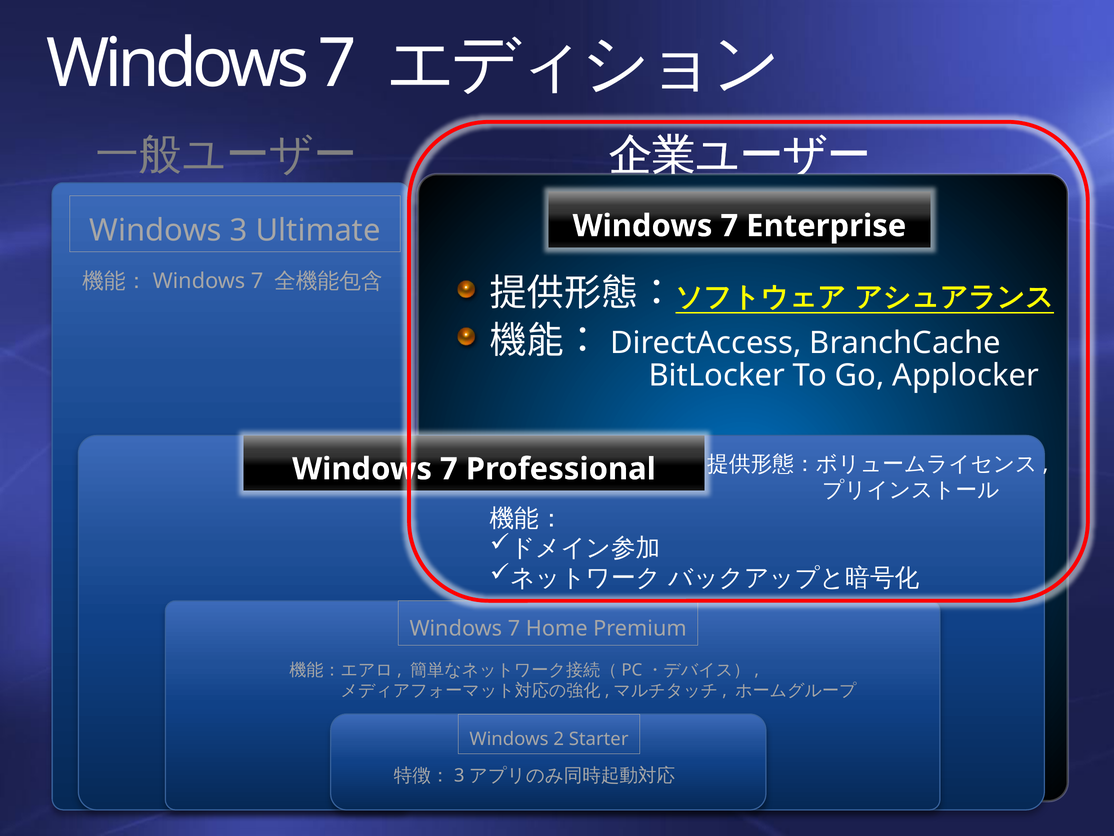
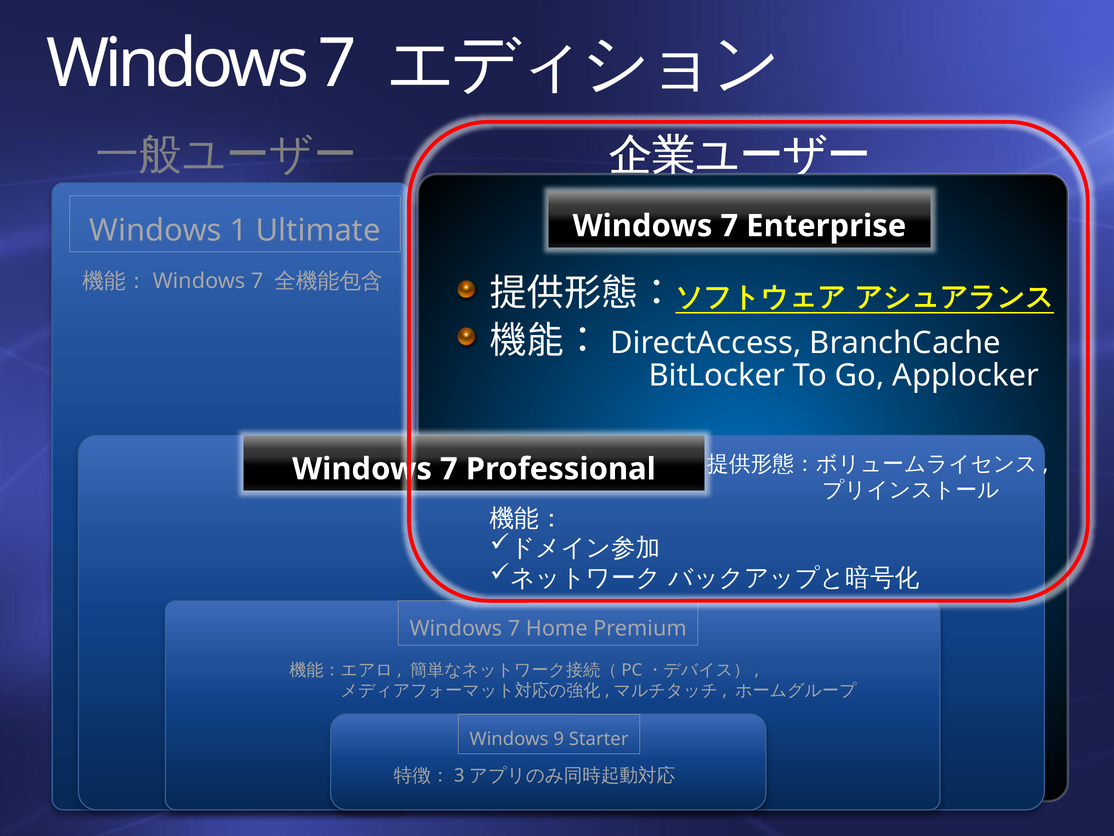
3: 3 -> 1 (239, 230)
2: 2 -> 9 (559, 738)
